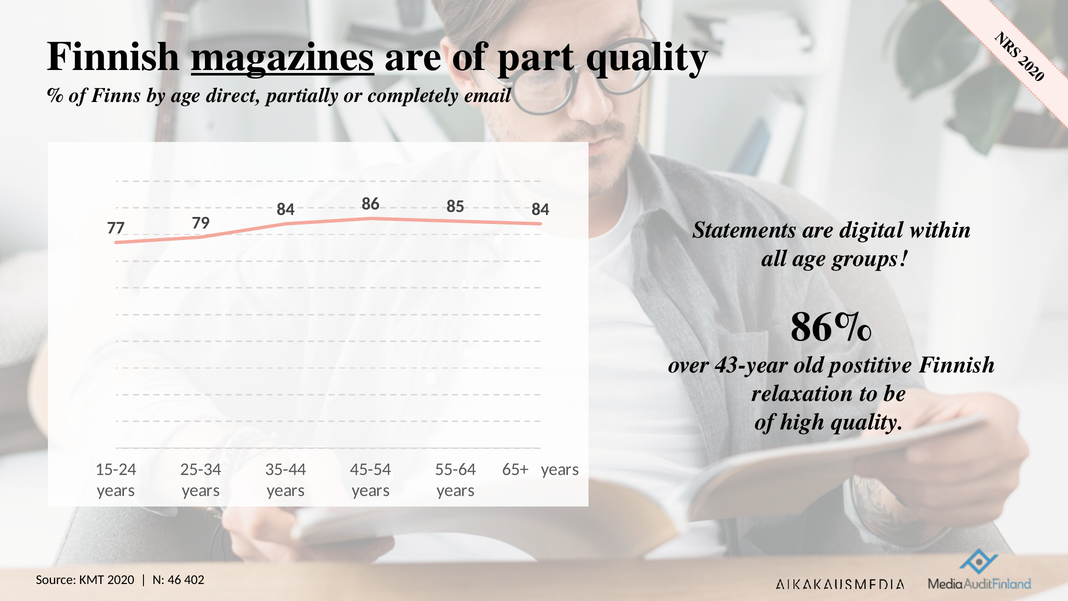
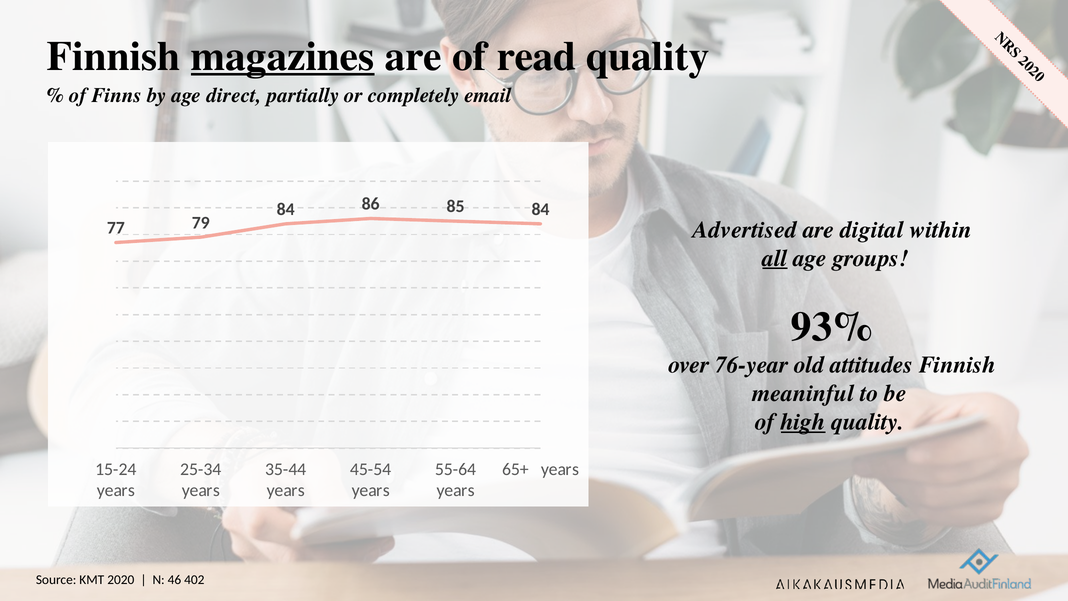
part: part -> read (536, 57)
Statements: Statements -> Advertised (745, 230)
all underline: none -> present (775, 258)
86%: 86% -> 93% (832, 327)
43-year: 43-year -> 76-year (752, 365)
postitive: postitive -> attitudes (872, 365)
relaxation: relaxation -> meaninful (803, 393)
high underline: none -> present (803, 422)
